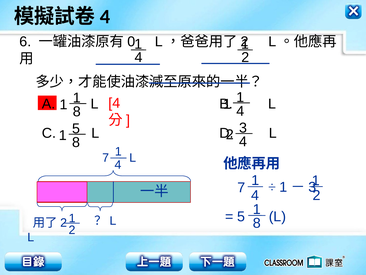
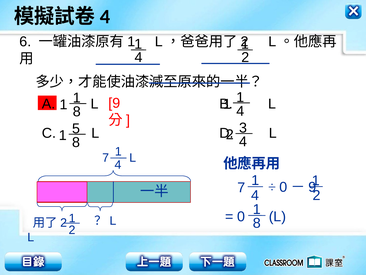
0: 0 -> 1 (131, 42)
4: 4 -> 9 (114, 103)
1: 1 -> 0 (283, 187)
3: 3 -> 9 (312, 187)
5: 5 -> 0 (241, 216)
